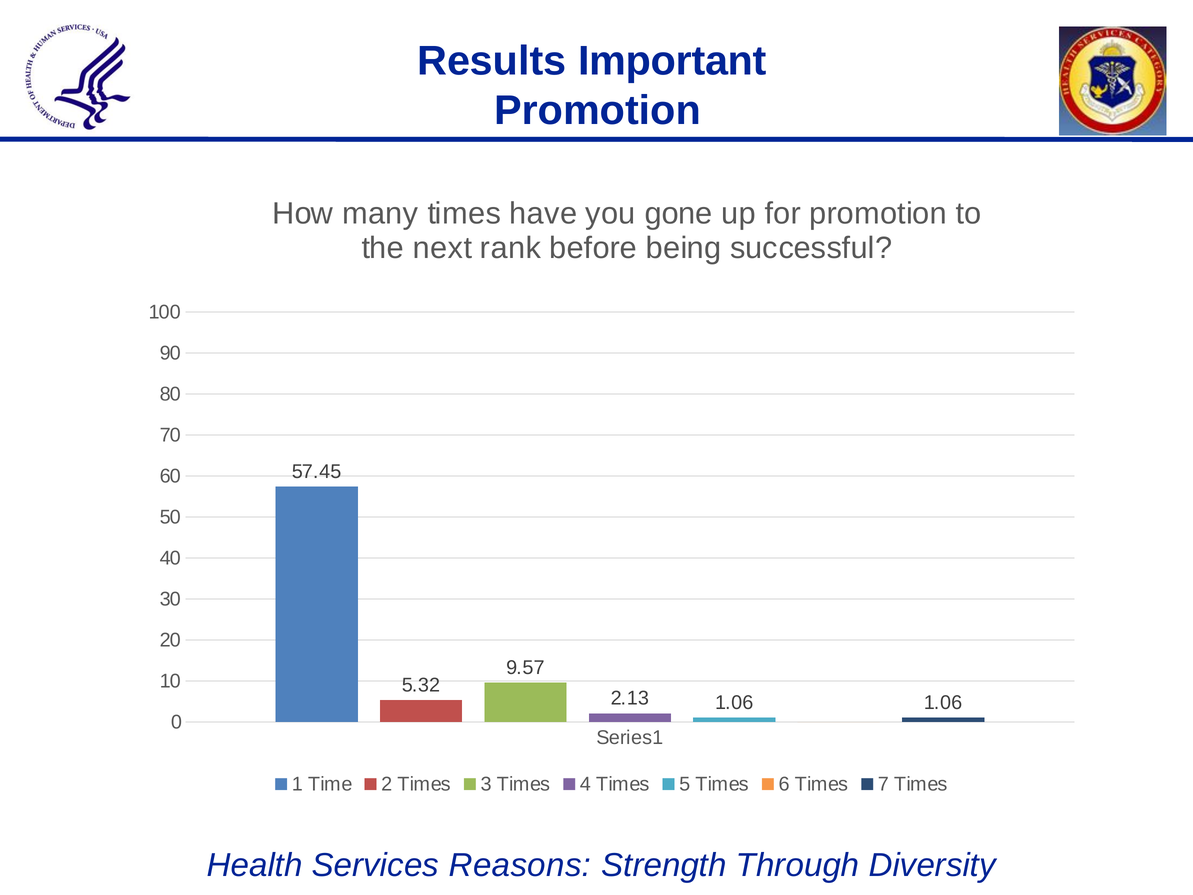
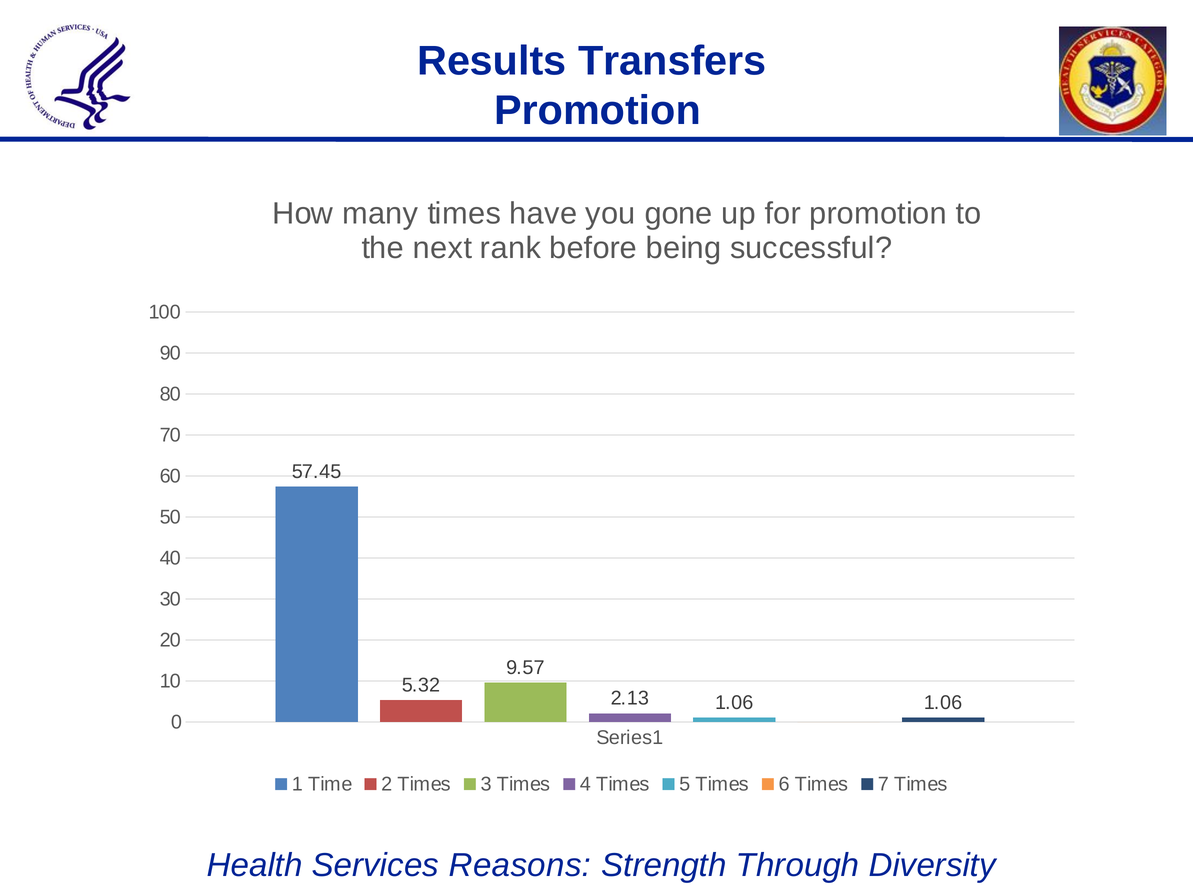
Important: Important -> Transfers (672, 61)
